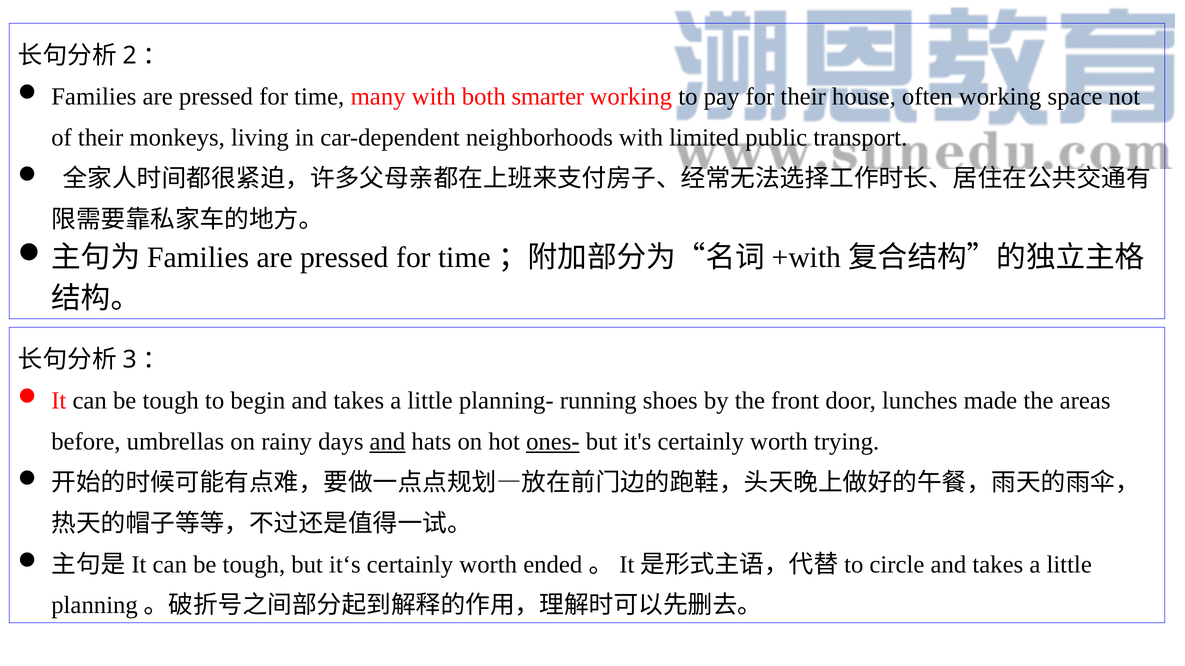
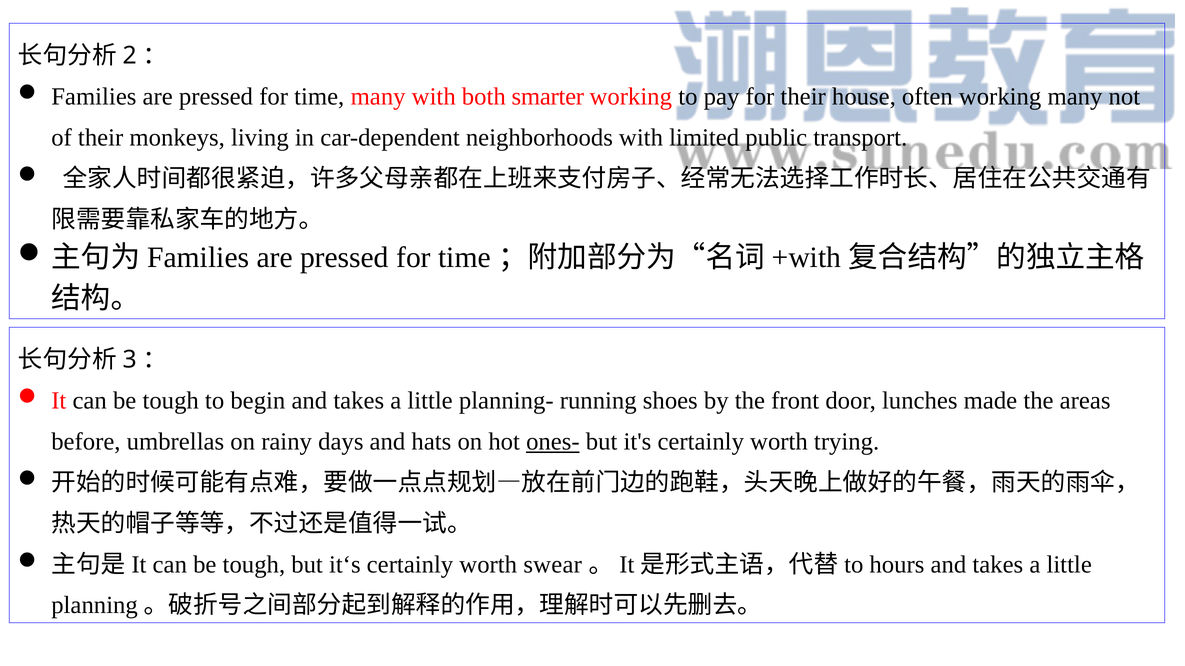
working space: space -> many (1075, 97)
and underline: present -> none (387, 442)
ended: ended -> swear (553, 565)
circle: circle -> hours (897, 565)
